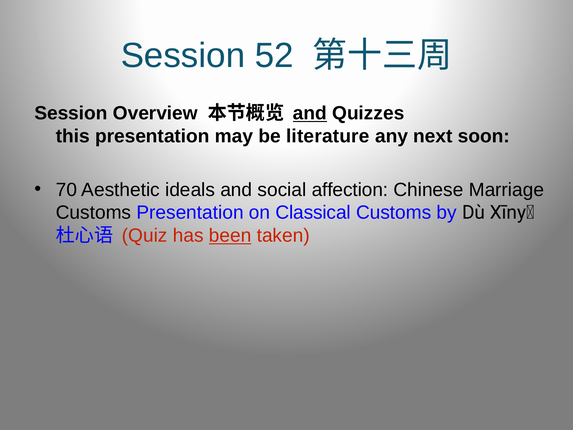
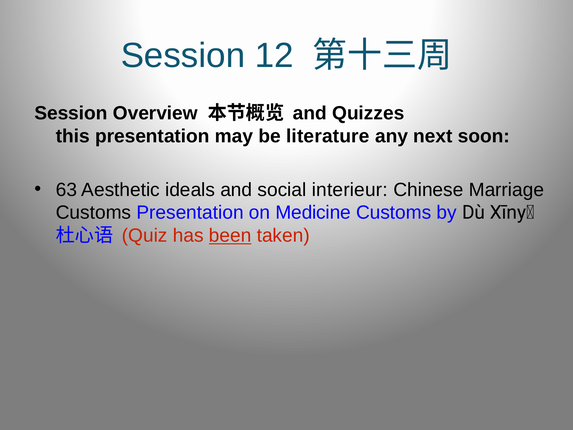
52: 52 -> 12 (274, 55)
and underline: present -> none (310, 113)
70: 70 -> 63 (66, 190)
affection: affection -> interieur (350, 190)
Classical: Classical -> Medicine (313, 213)
